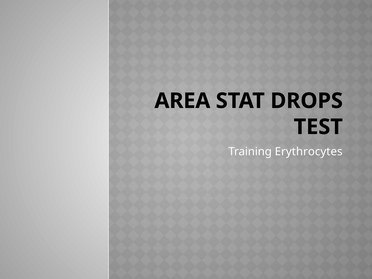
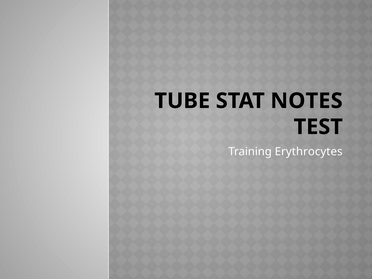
AREA: AREA -> TUBE (182, 101)
DROPS: DROPS -> NOTES (307, 101)
